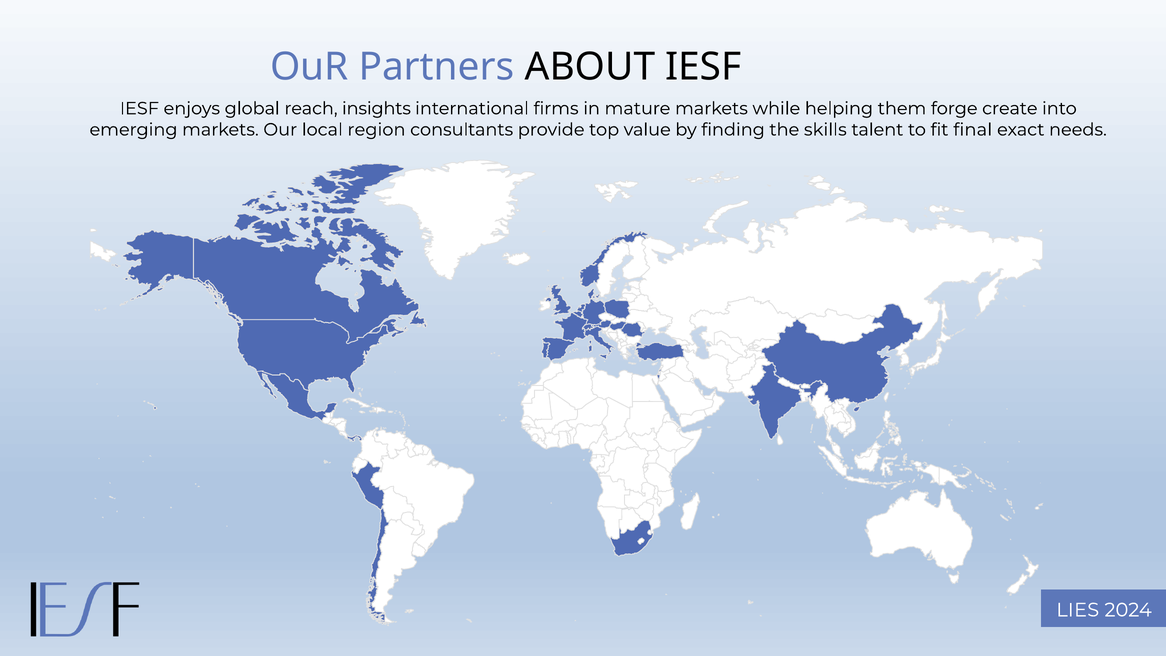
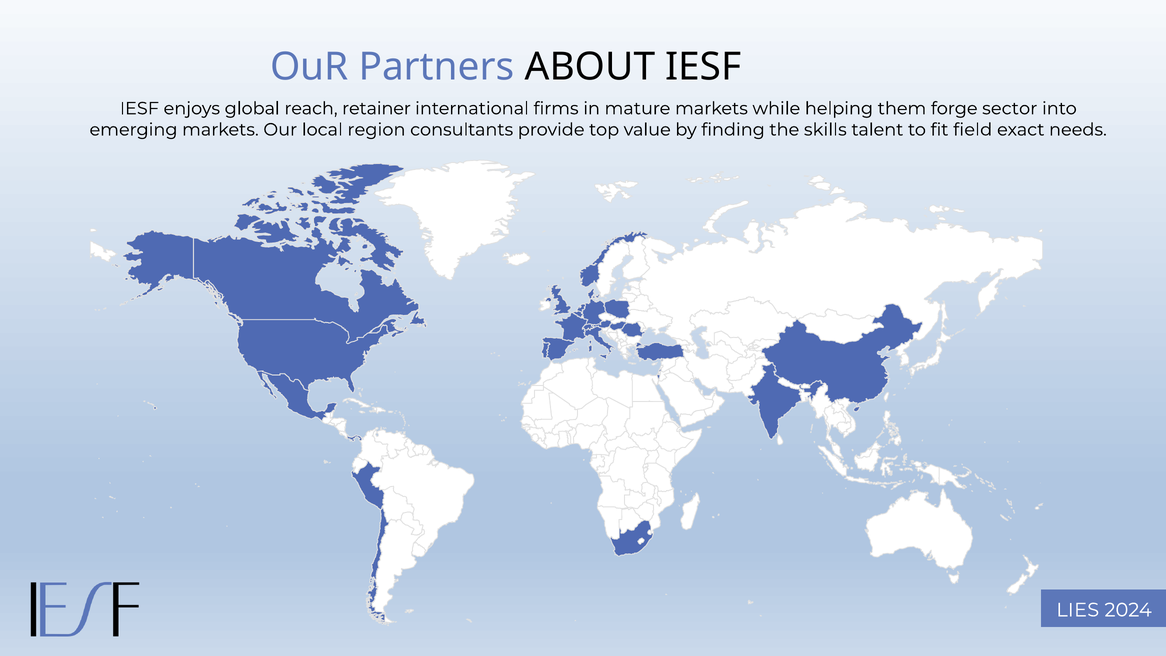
insights: insights -> retainer (376, 108)
create: create -> sector (1010, 108)
final: final -> field (973, 130)
